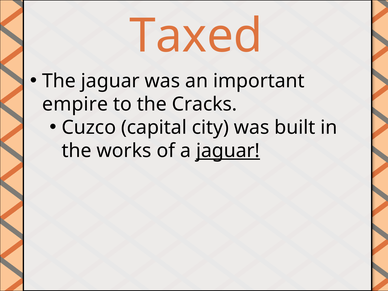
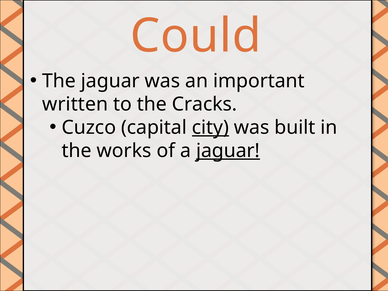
Taxed: Taxed -> Could (196, 36)
empire: empire -> written (75, 104)
city underline: none -> present (210, 127)
